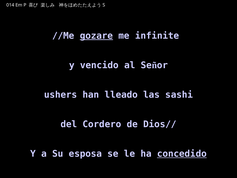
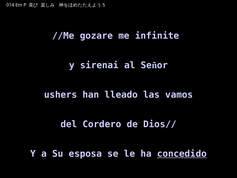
gozare underline: present -> none (96, 36)
vencido: vencido -> sirenai (99, 65)
sashi: sashi -> vamos (179, 95)
